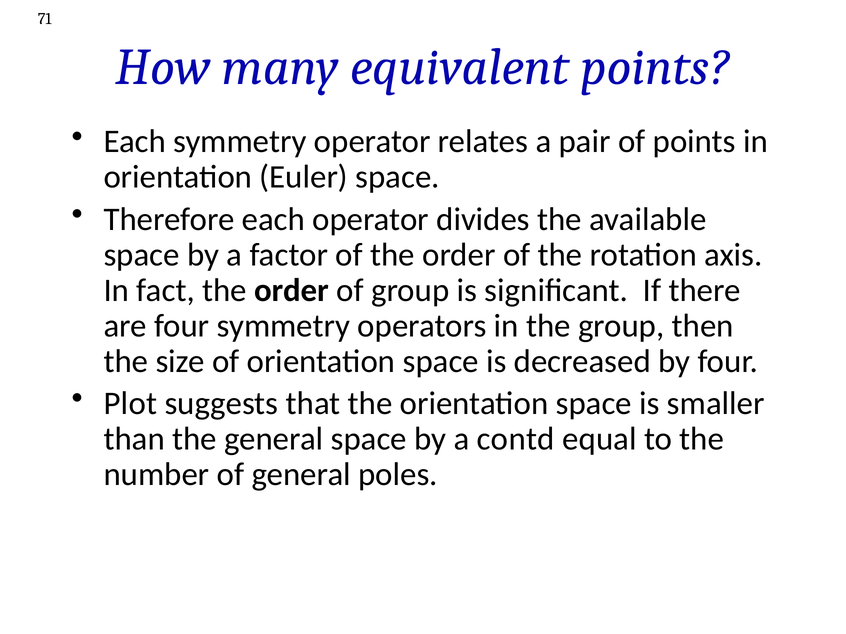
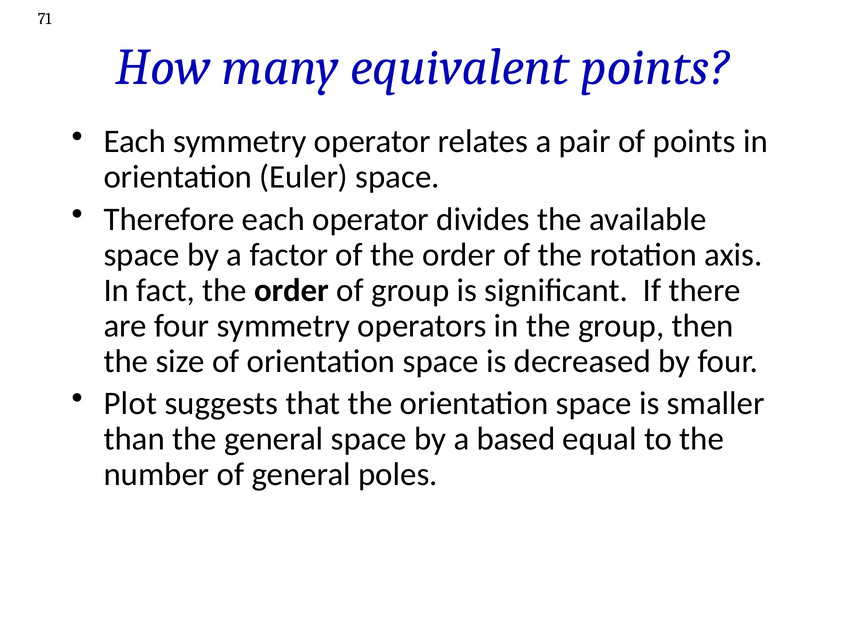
contd: contd -> based (516, 439)
